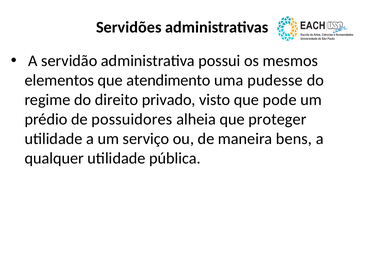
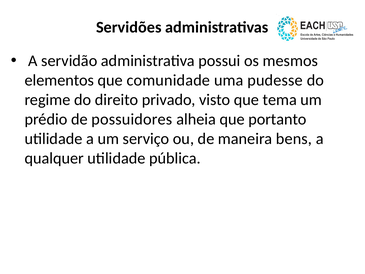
atendimento: atendimento -> comunidade (168, 80)
pode: pode -> tema (280, 100)
proteger: proteger -> portanto (277, 119)
